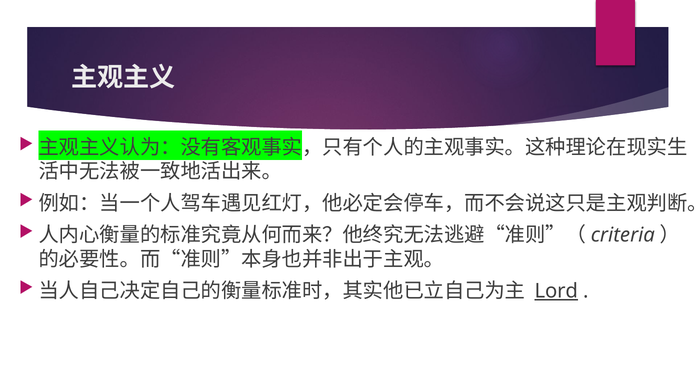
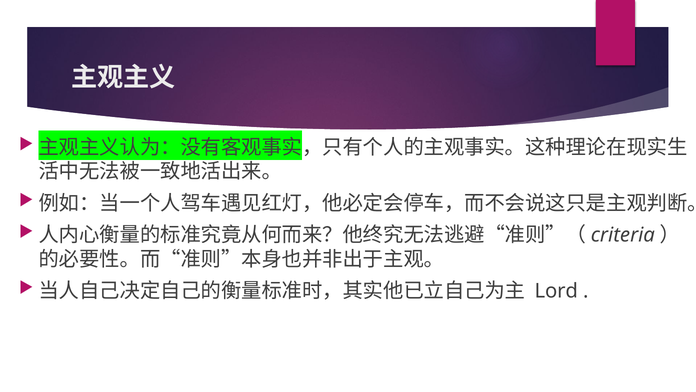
Lord underline: present -> none (556, 291)
